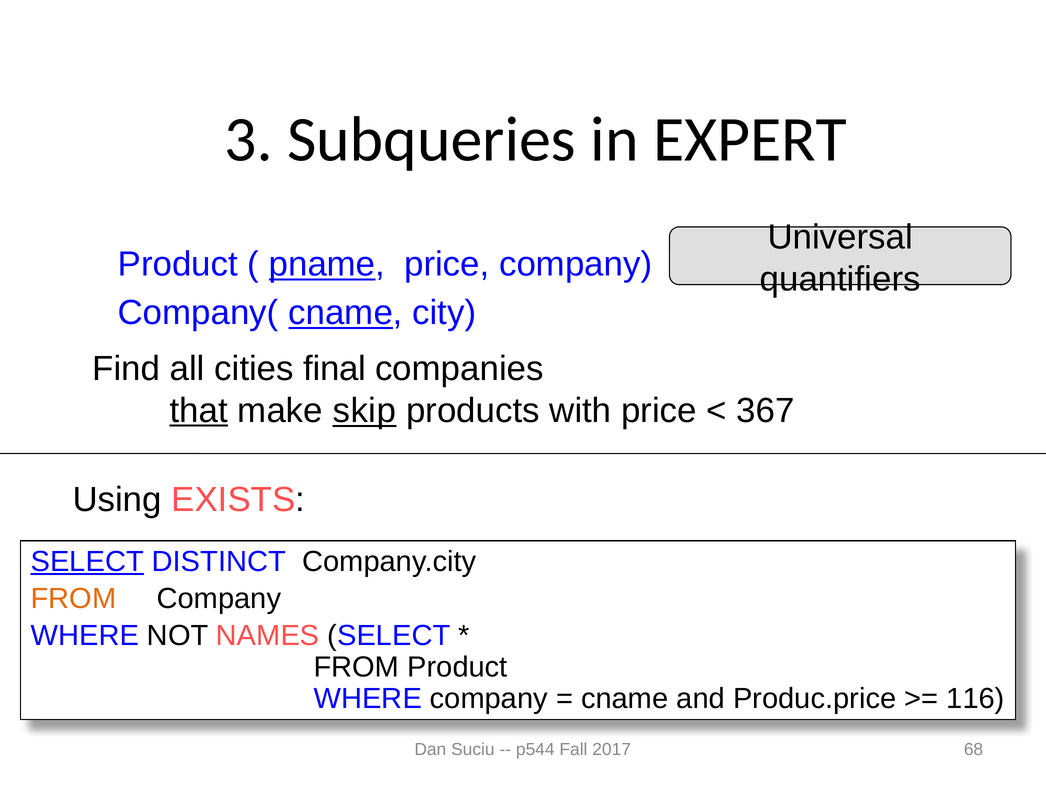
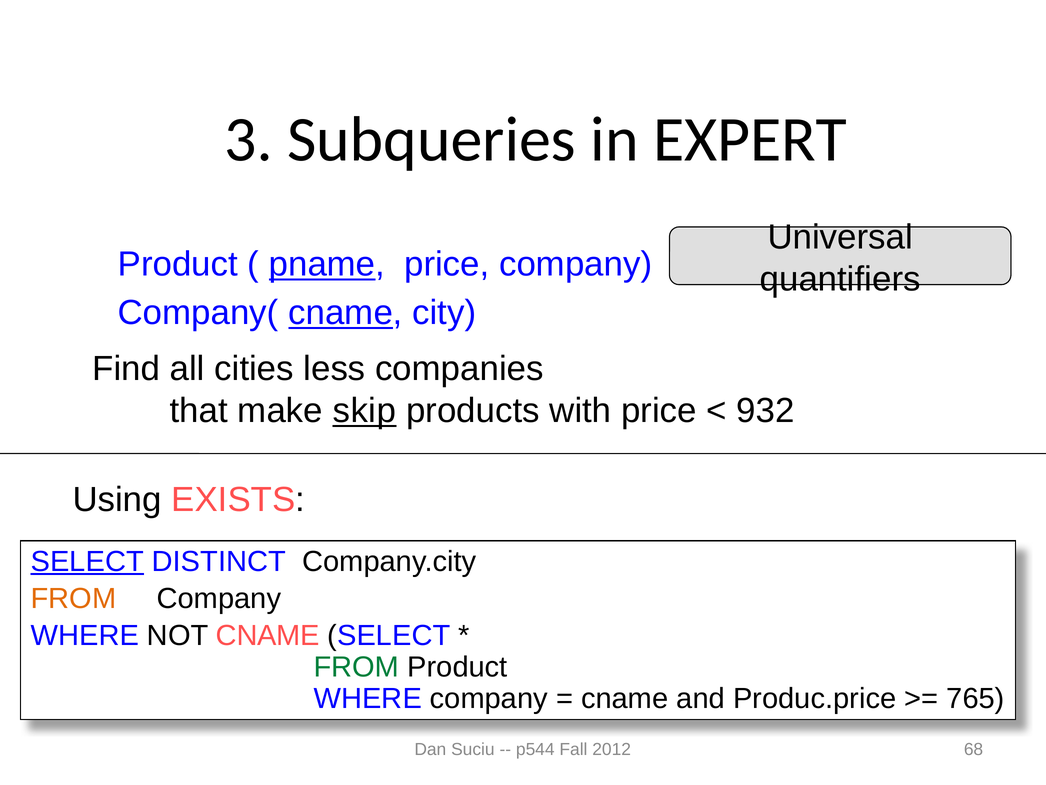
final: final -> less (334, 368)
that underline: present -> none (199, 410)
367: 367 -> 932 (765, 410)
NOT NAMES: NAMES -> CNAME (268, 635)
FROM colour: black -> green (356, 667)
116: 116 -> 765 (976, 698)
2017: 2017 -> 2012 (612, 749)
